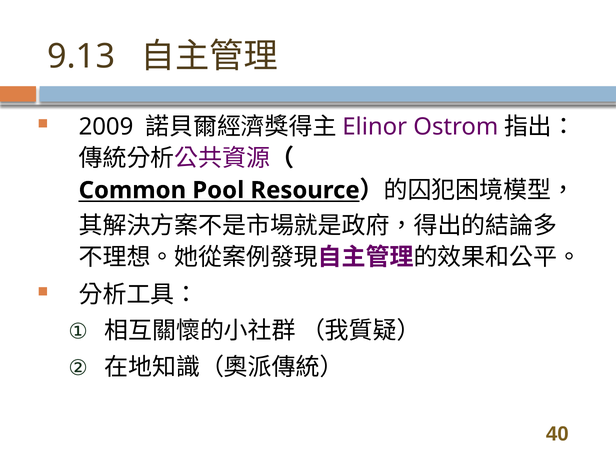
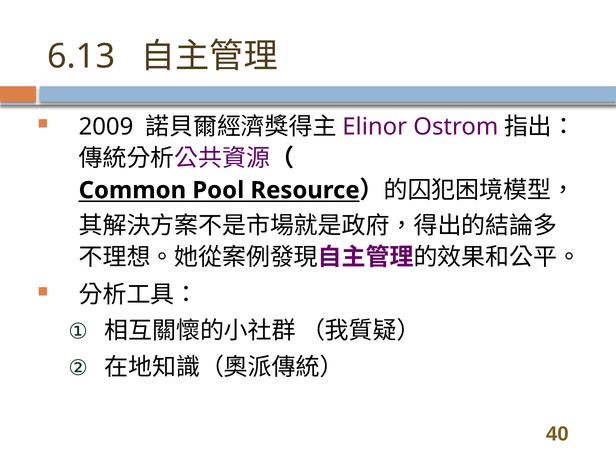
9.13: 9.13 -> 6.13 (81, 56)
